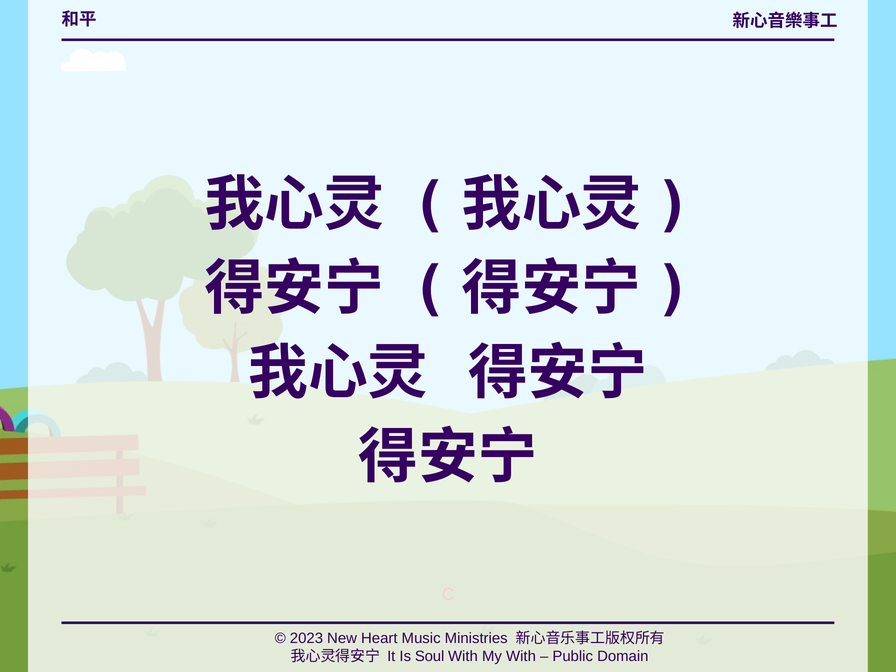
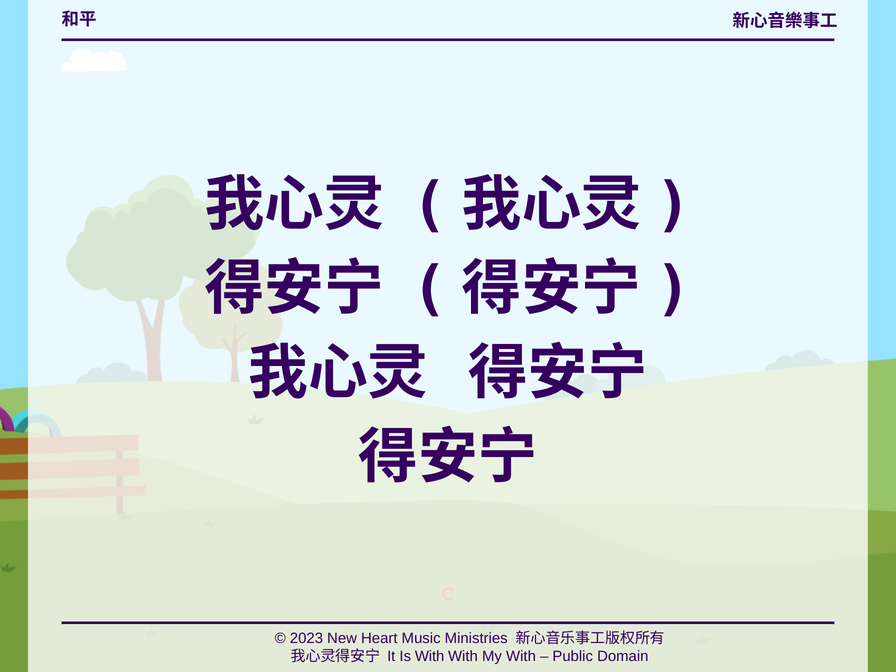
Is Soul: Soul -> With (430, 656)
